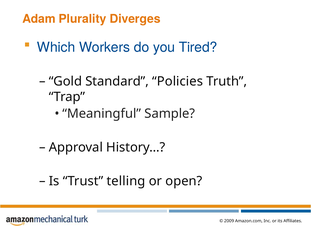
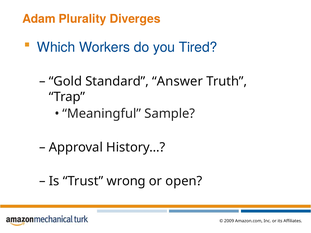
Policies: Policies -> Answer (178, 81)
telling: telling -> wrong (126, 181)
